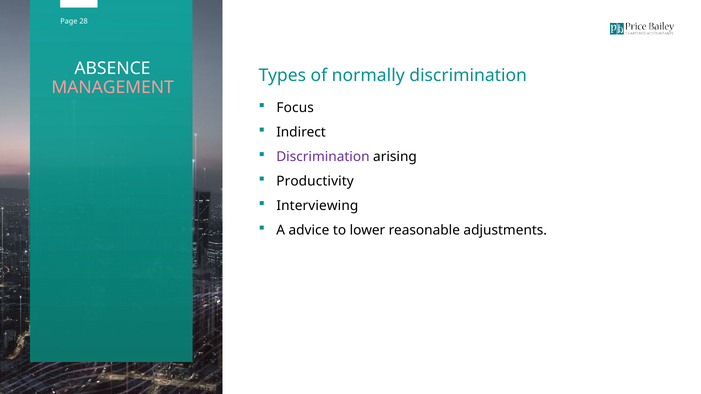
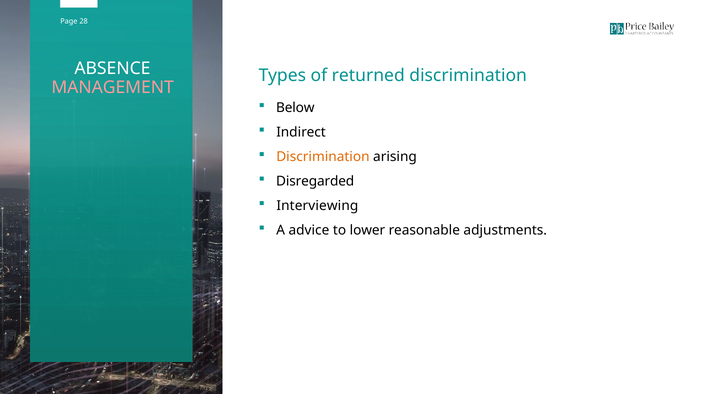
normally: normally -> returned (368, 76)
Focus: Focus -> Below (295, 108)
Discrimination colour: purple -> orange (323, 157)
Productivity: Productivity -> Disregarded (315, 181)
